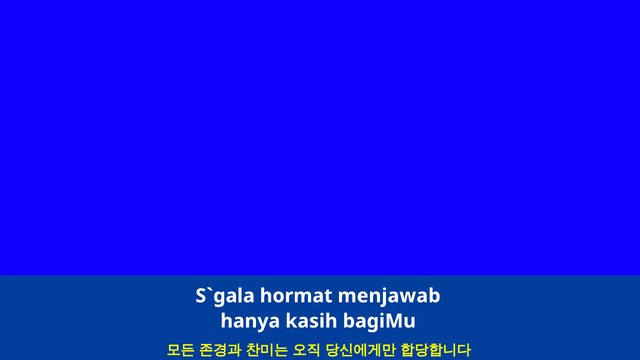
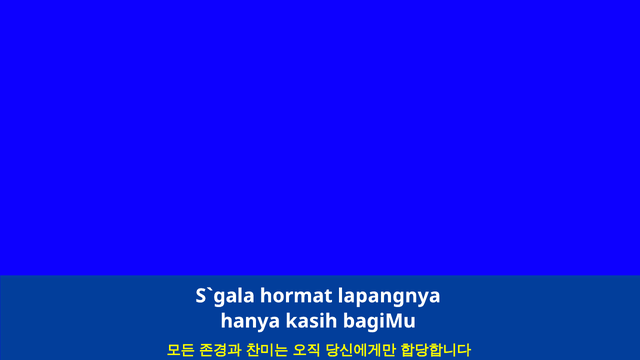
menjawab: menjawab -> lapangnya (389, 296)
